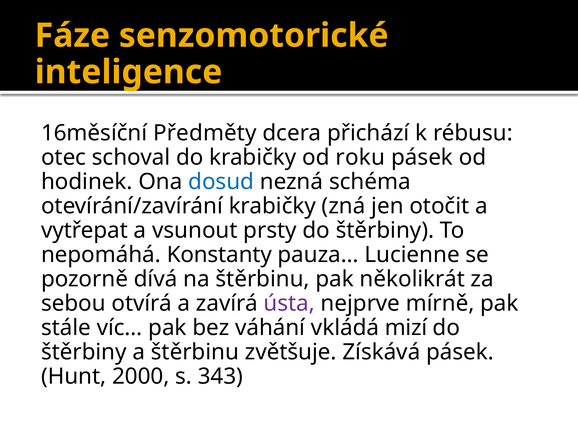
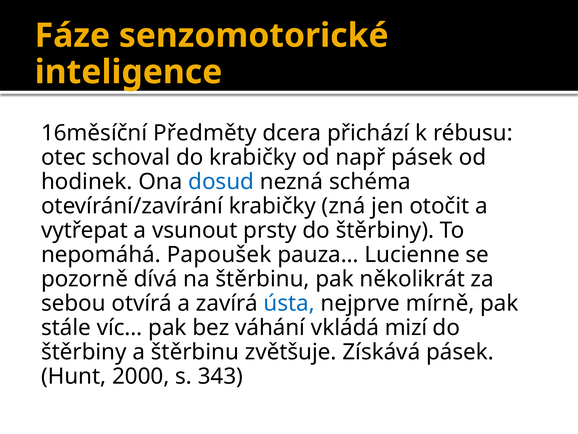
roku: roku -> např (360, 157)
Konstanty: Konstanty -> Papoušek (219, 254)
ústa colour: purple -> blue (289, 303)
